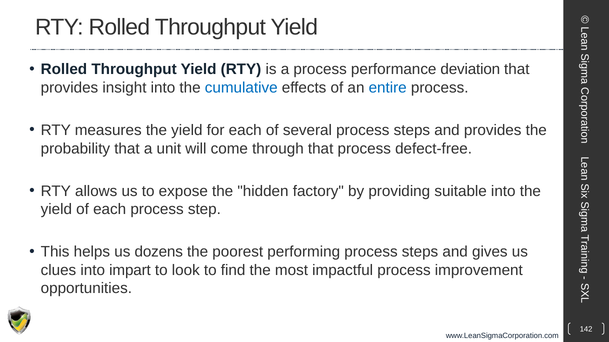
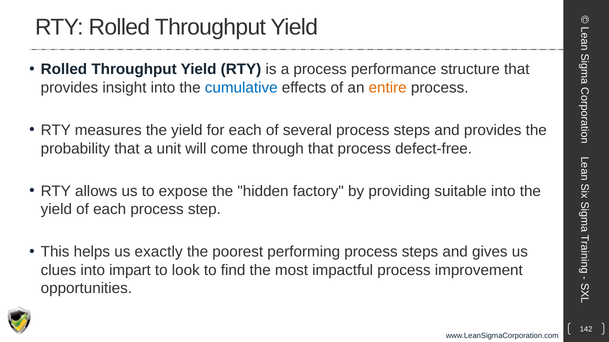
deviation: deviation -> structure (470, 70)
entire colour: blue -> orange (388, 88)
dozens: dozens -> exactly (159, 252)
